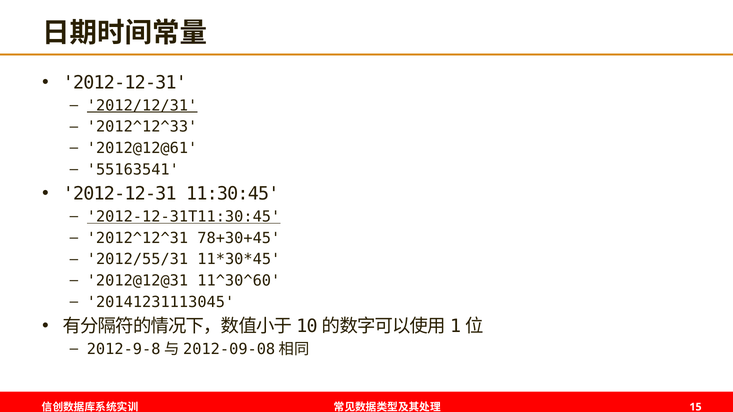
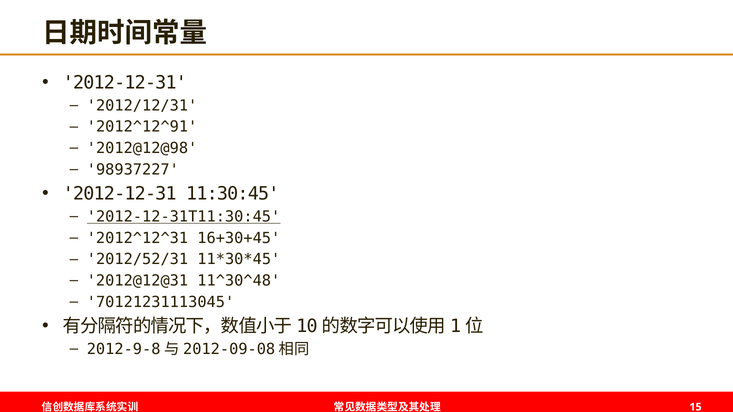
2012/12/31 underline: present -> none (142, 106)
2012^12^33: 2012^12^33 -> 2012^12^91 (142, 127)
2012@12@61: 2012@12@61 -> 2012@12@98 (142, 148)
55163541: 55163541 -> 98937227 (133, 170)
78+30+45: 78+30+45 -> 16+30+45 (239, 238)
2012/55/31: 2012/55/31 -> 2012/52/31 (137, 260)
11^30^60: 11^30^60 -> 11^30^48 (239, 281)
20141231113045: 20141231113045 -> 70121231113045 (161, 302)
